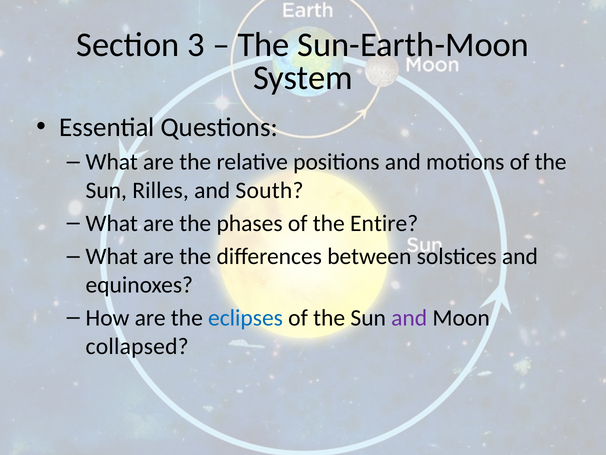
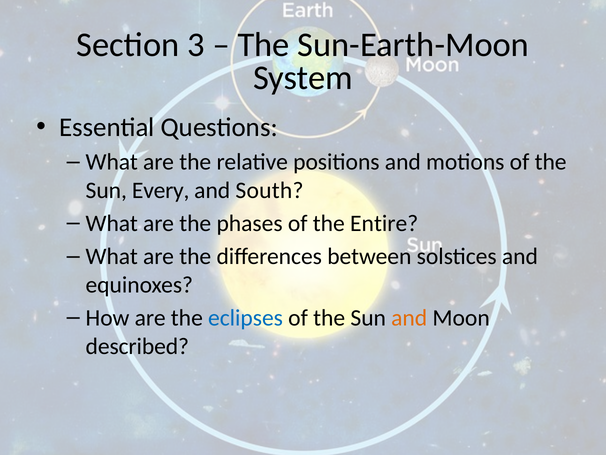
Rilles: Rilles -> Every (161, 190)
and colour: purple -> orange (409, 318)
collapsed: collapsed -> described (137, 346)
